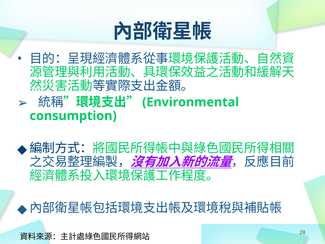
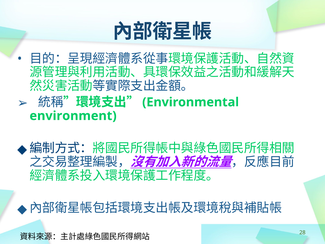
consumption: consumption -> environment (73, 116)
